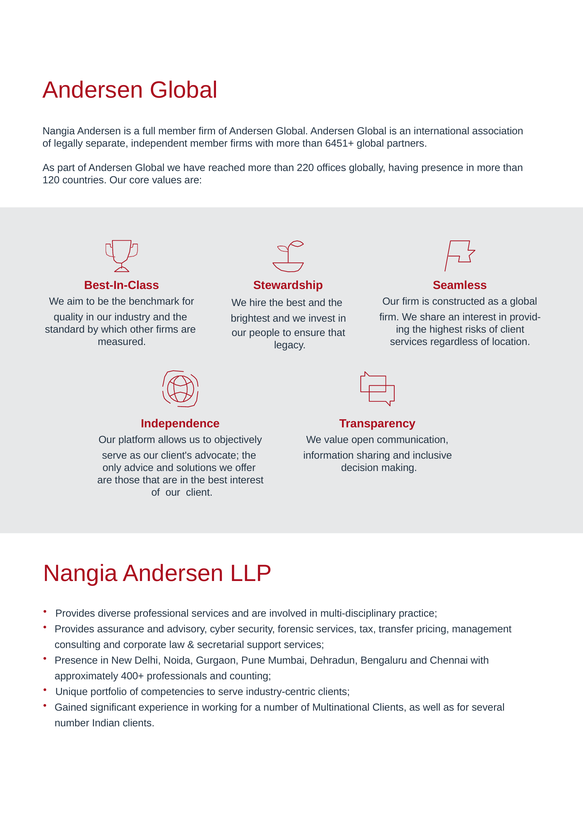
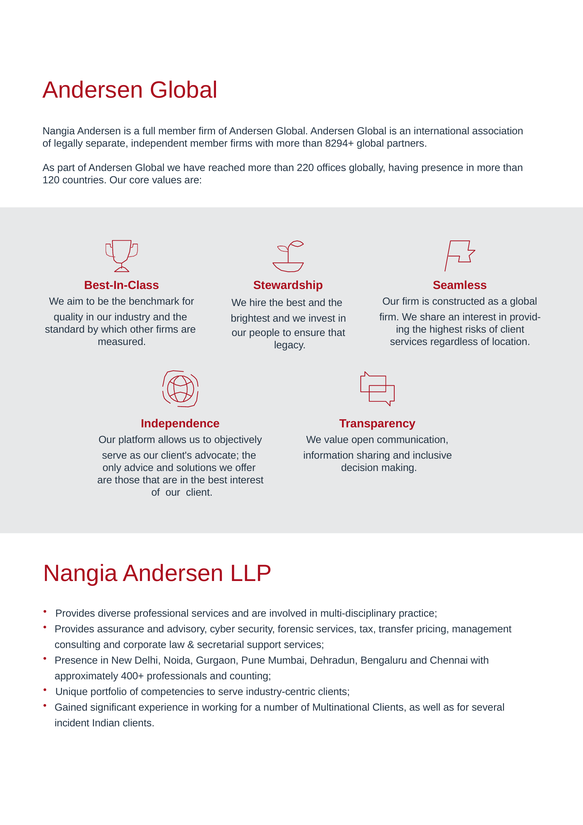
6451+: 6451+ -> 8294+ (340, 143)
number: number -> incident (72, 723)
